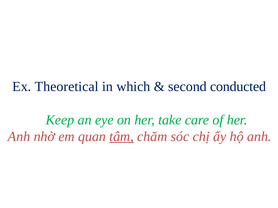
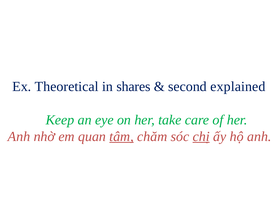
which: which -> shares (133, 87)
conducted: conducted -> explained (238, 87)
chị underline: none -> present (201, 137)
